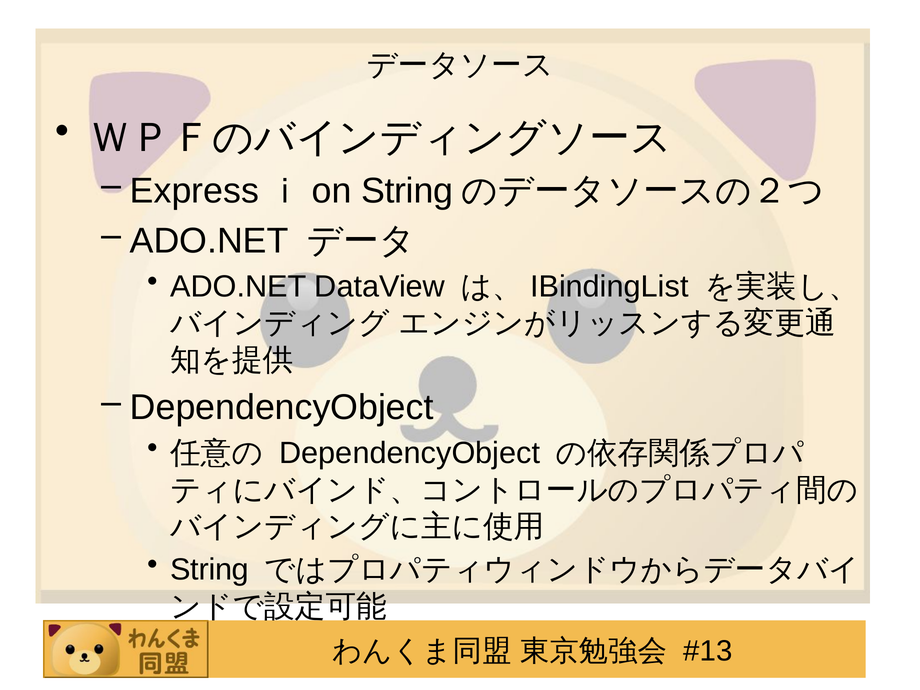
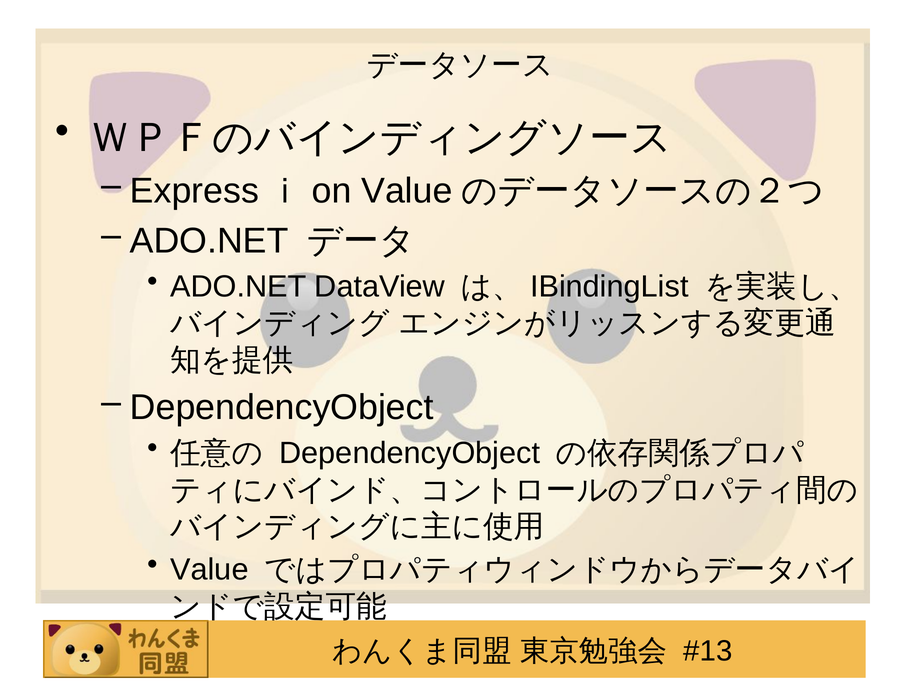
String: String -> Value (407, 191)
String: String -> Value (209, 570)
